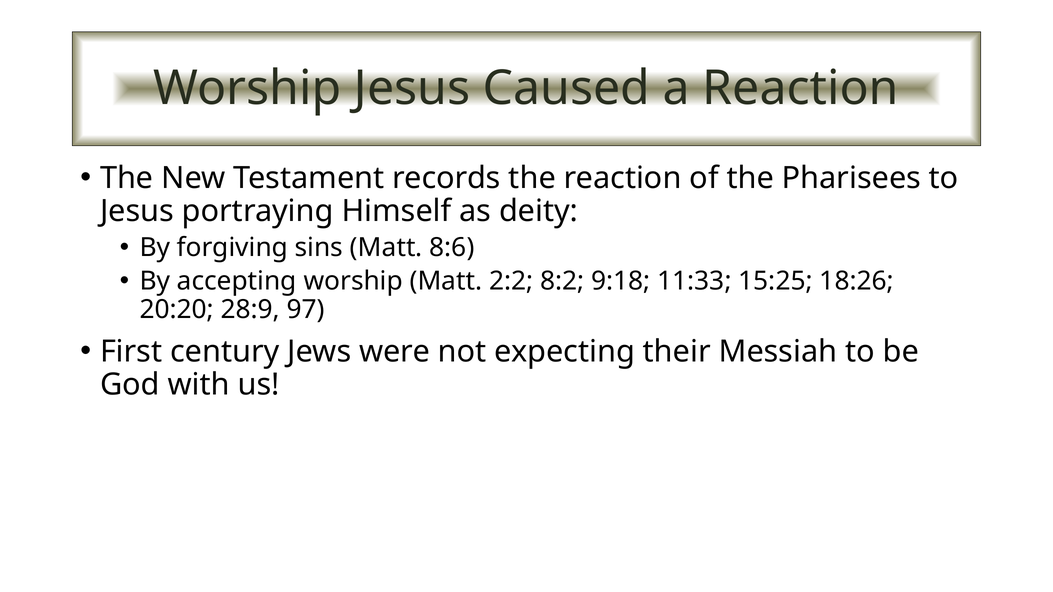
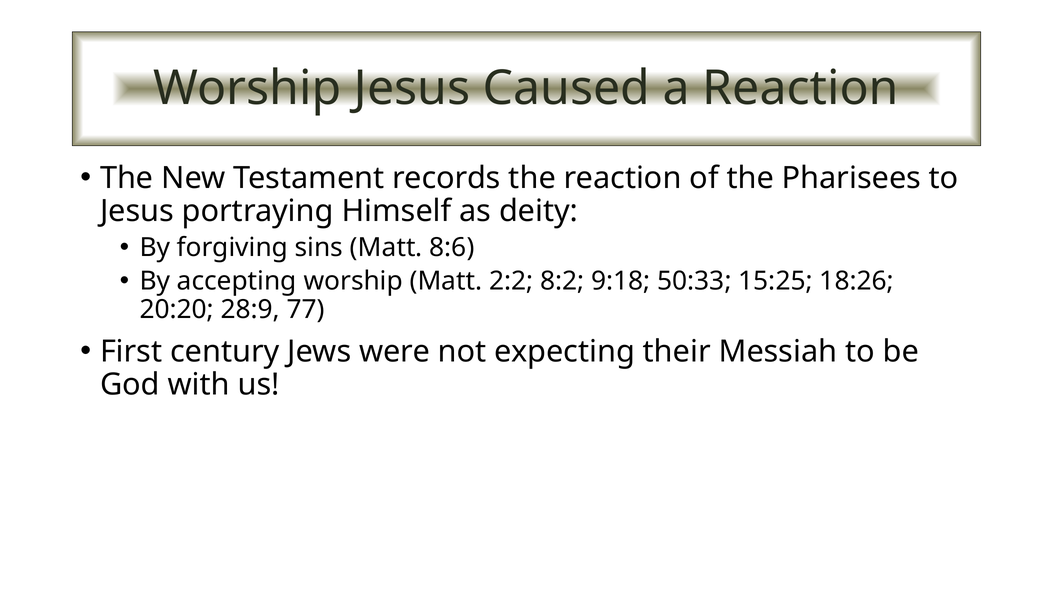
11:33: 11:33 -> 50:33 (694, 281)
97: 97 -> 77 (306, 310)
